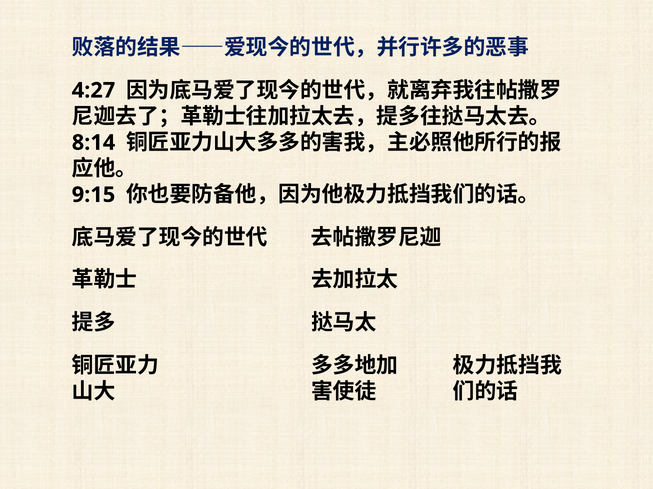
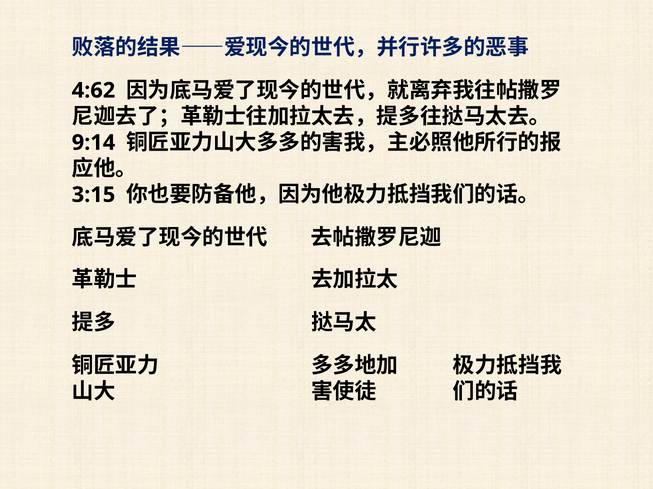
4:27: 4:27 -> 4:62 (93, 91)
8:14: 8:14 -> 9:14 (93, 143)
9:15: 9:15 -> 3:15 (93, 195)
